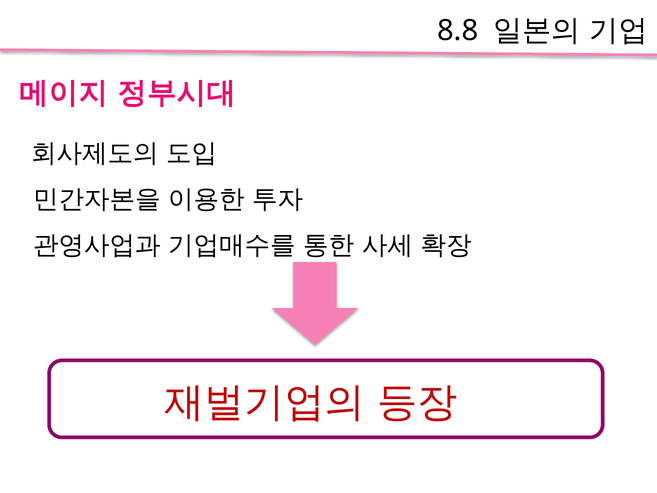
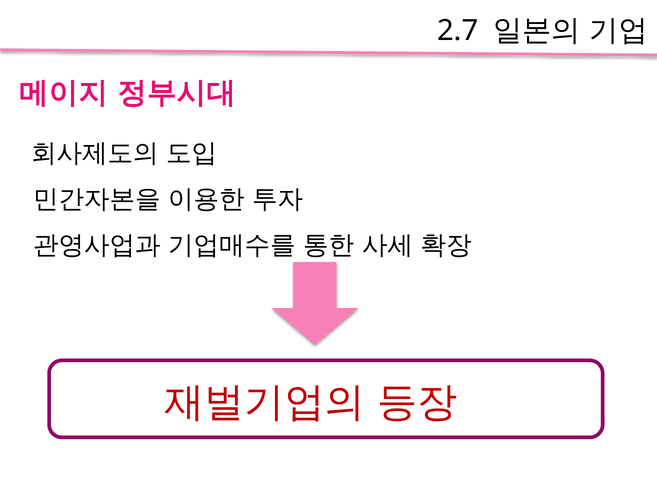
8.8: 8.8 -> 2.7 (458, 31)
